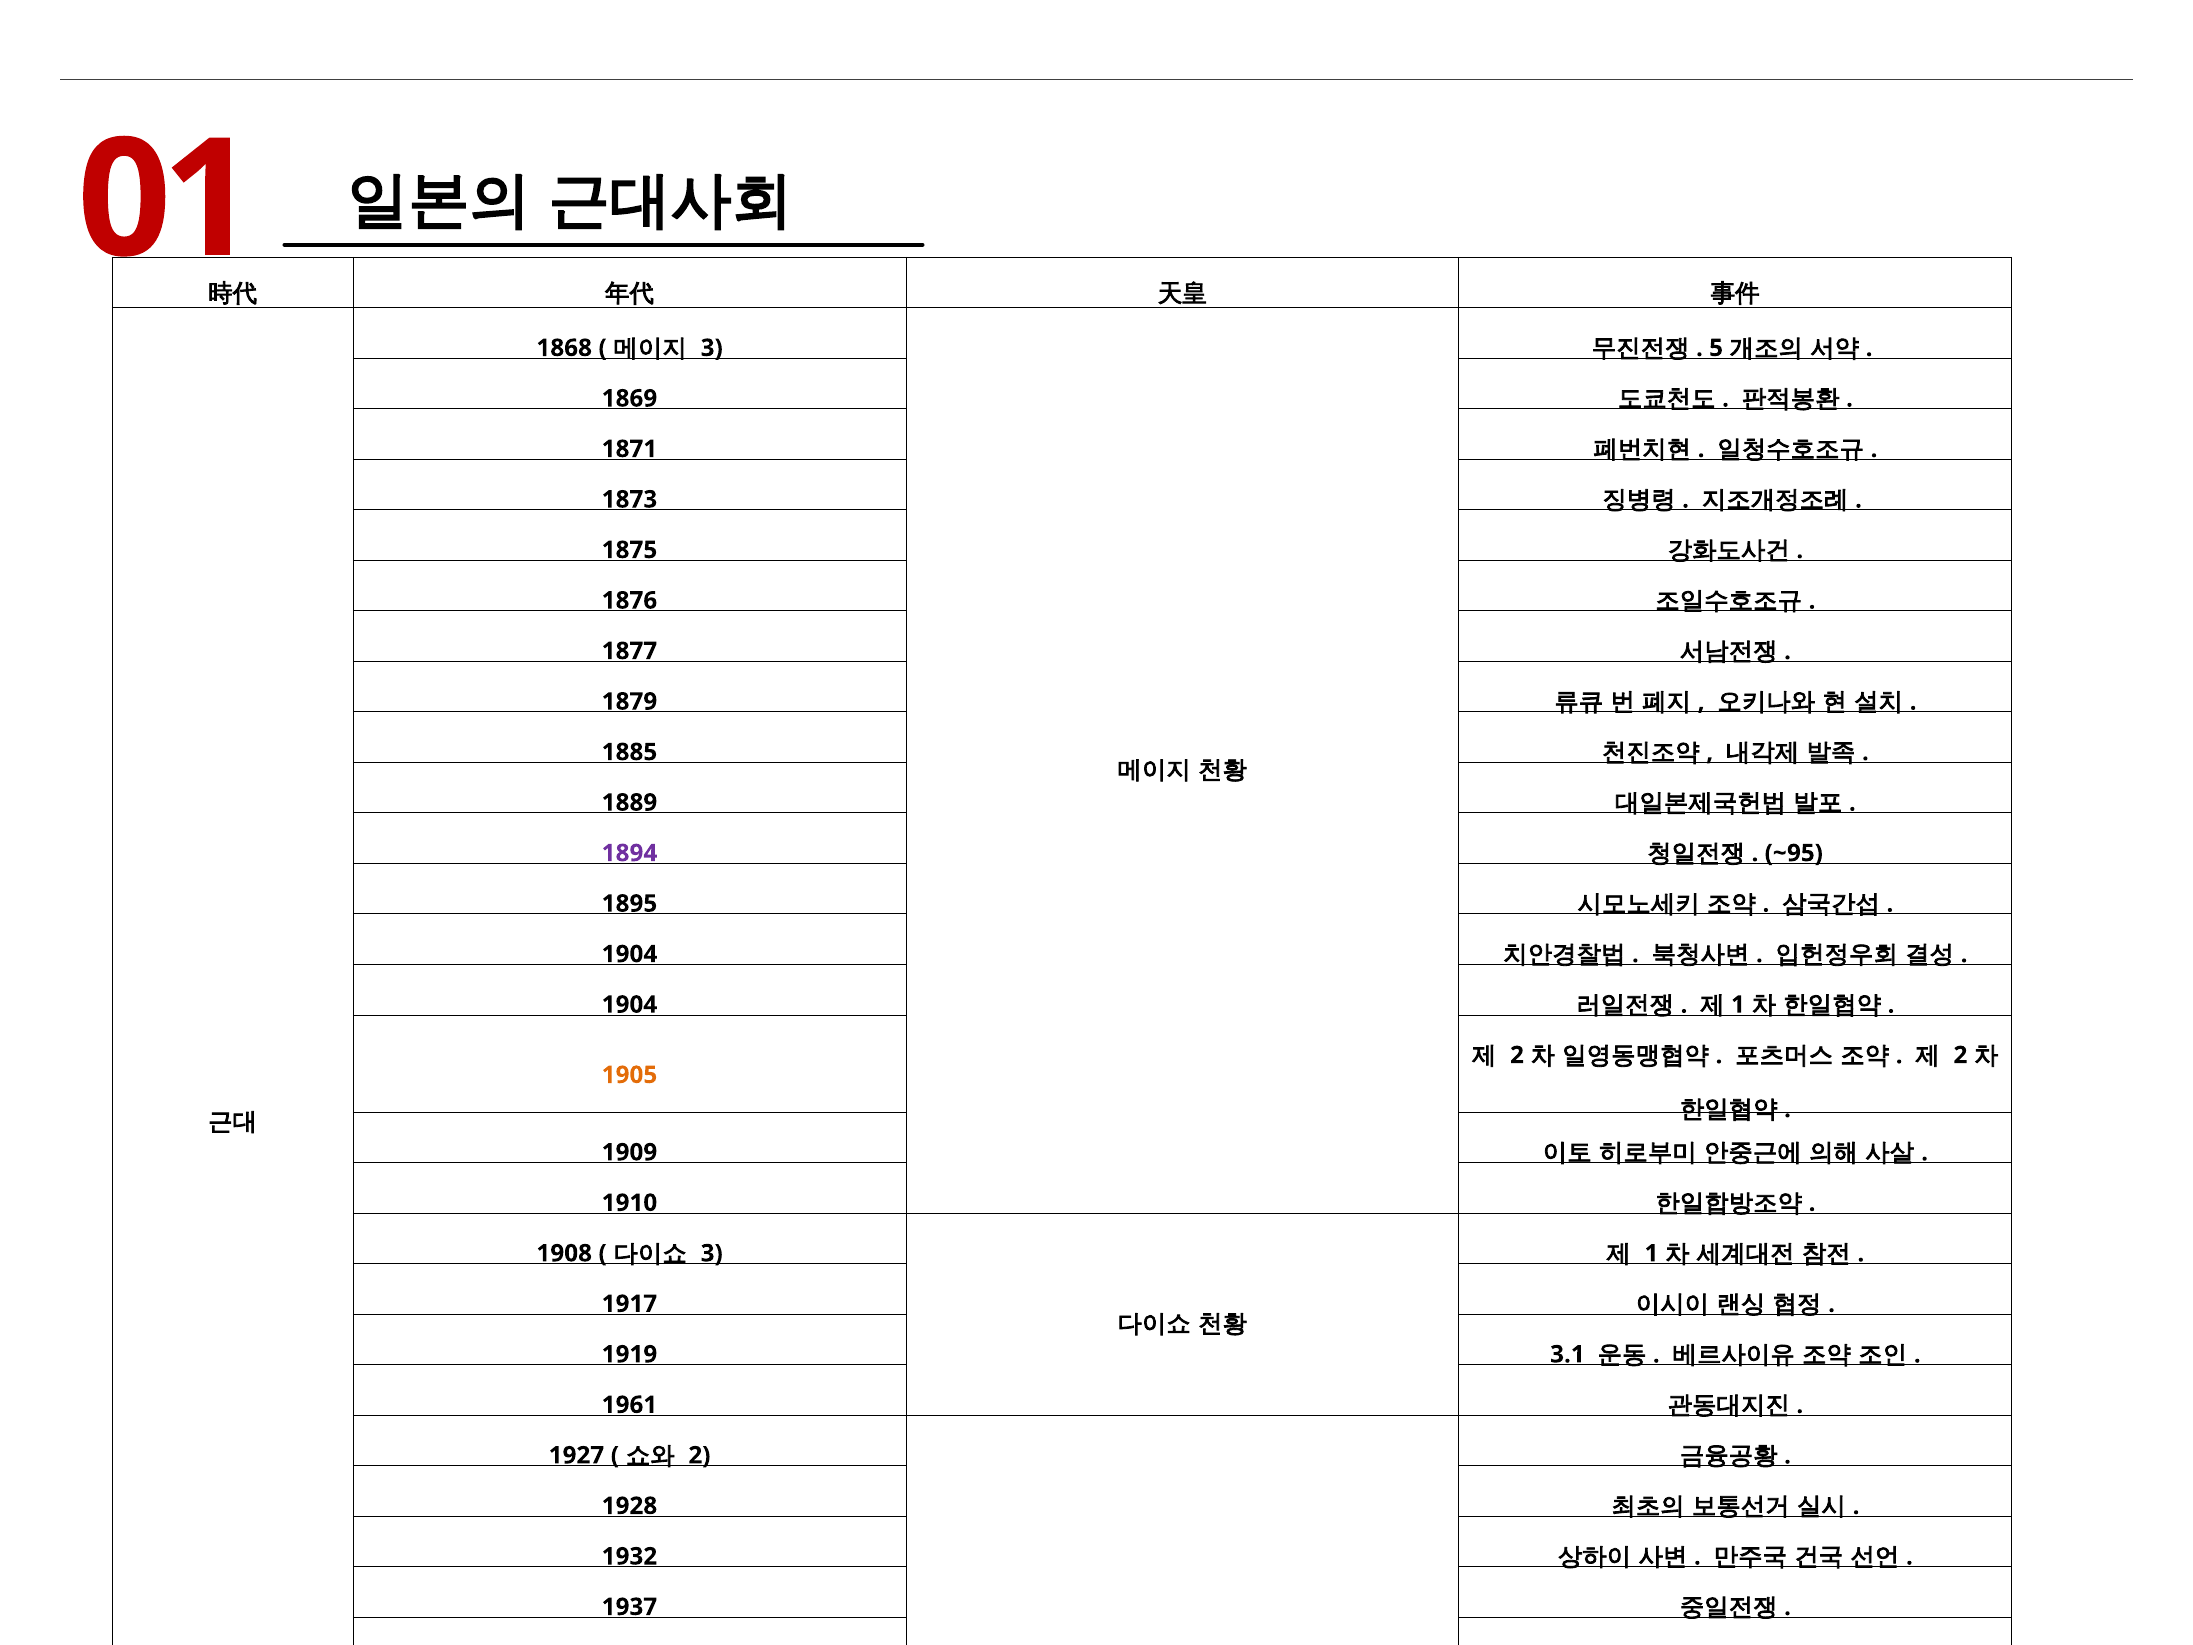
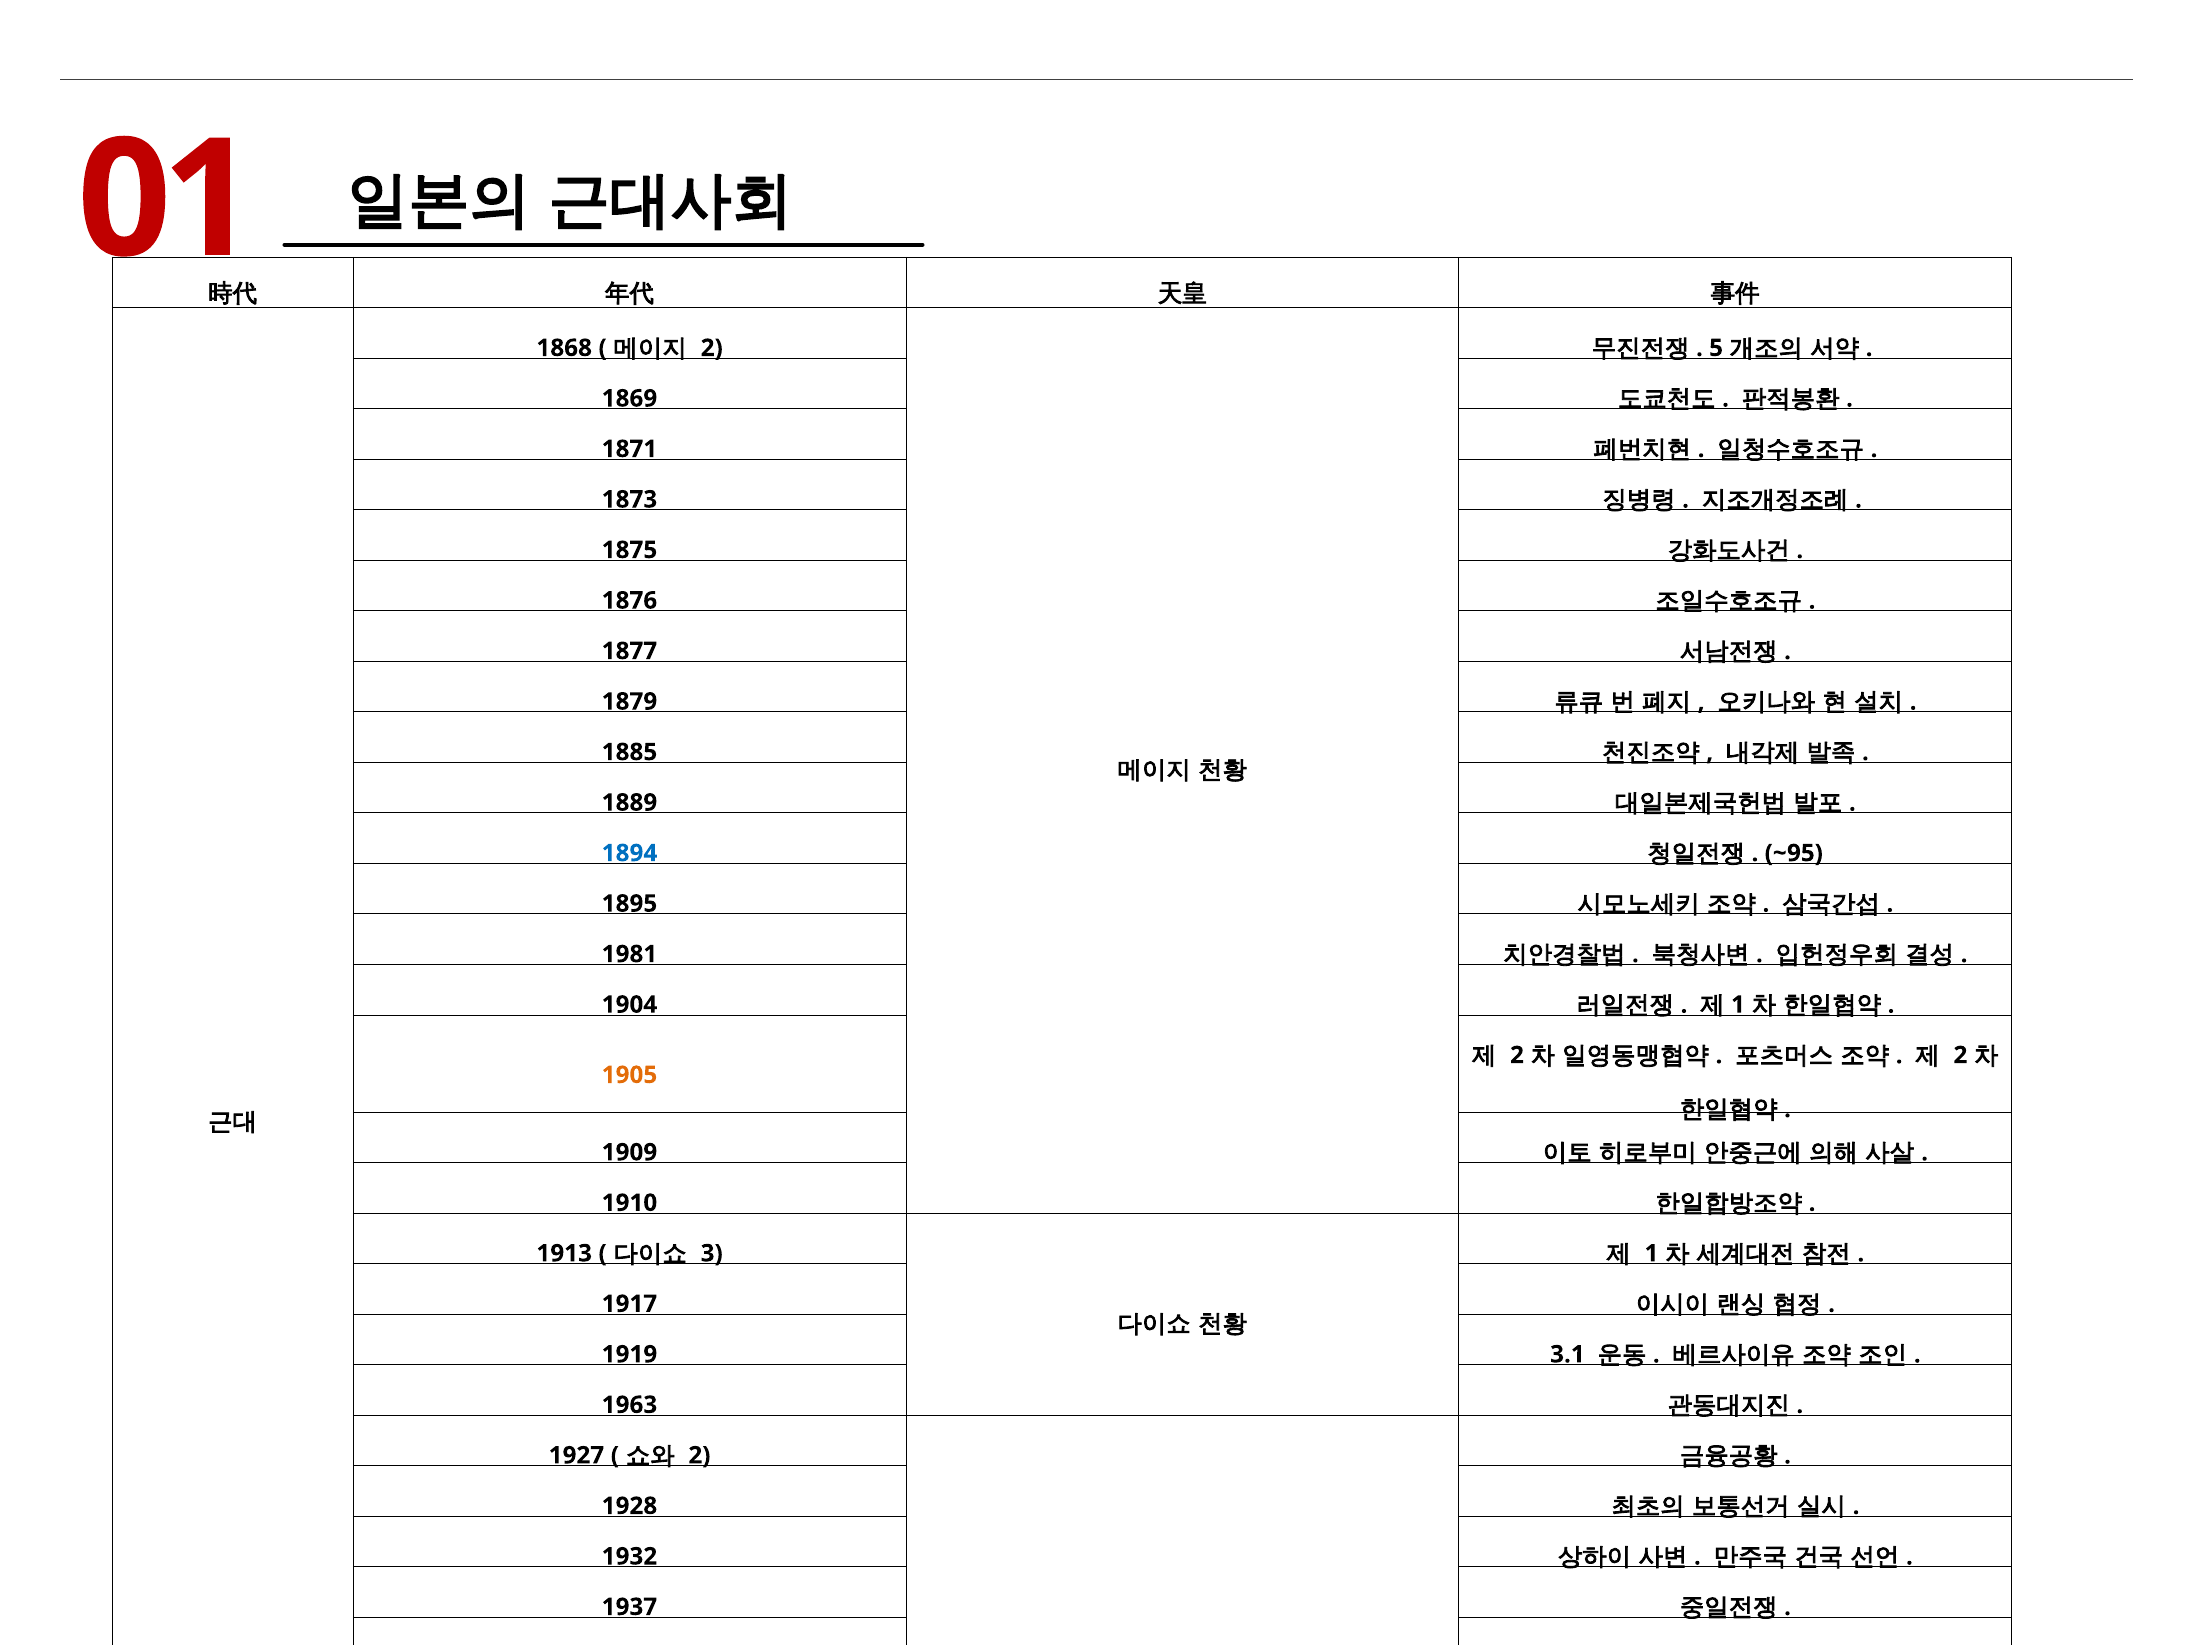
3: 3 -> 2 (712, 348)
1894 colour: purple -> blue (629, 853)
1904: 1904 -> 1981 (629, 954)
1908: 1908 -> 1913 (564, 1253)
1961: 1961 -> 1963 (629, 1405)
